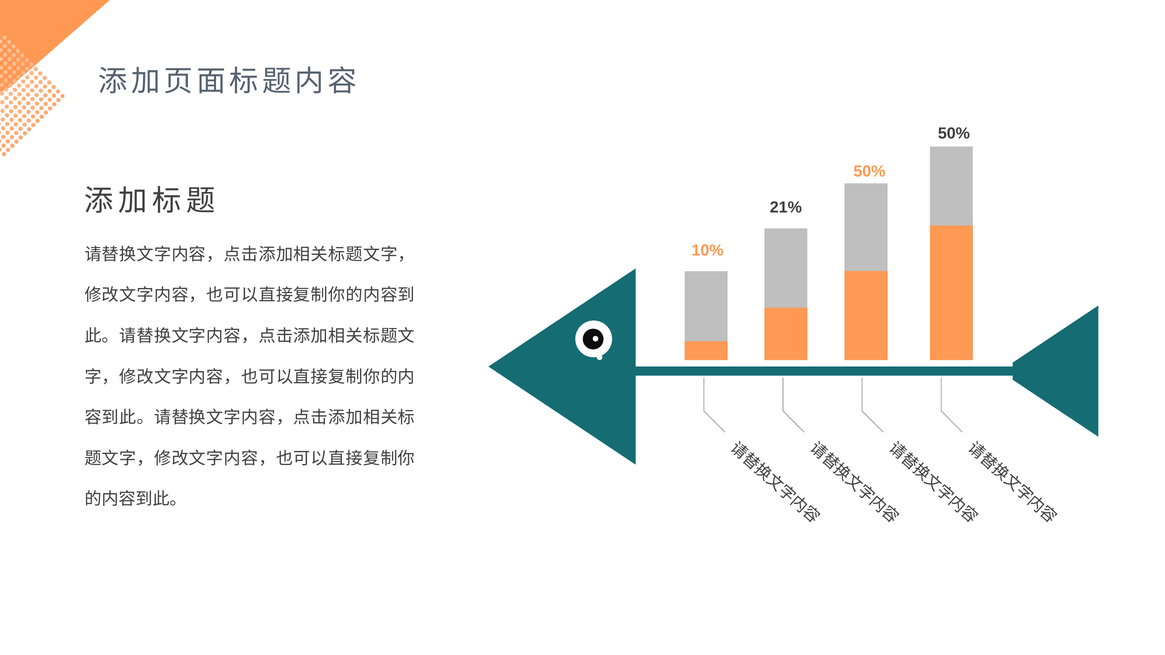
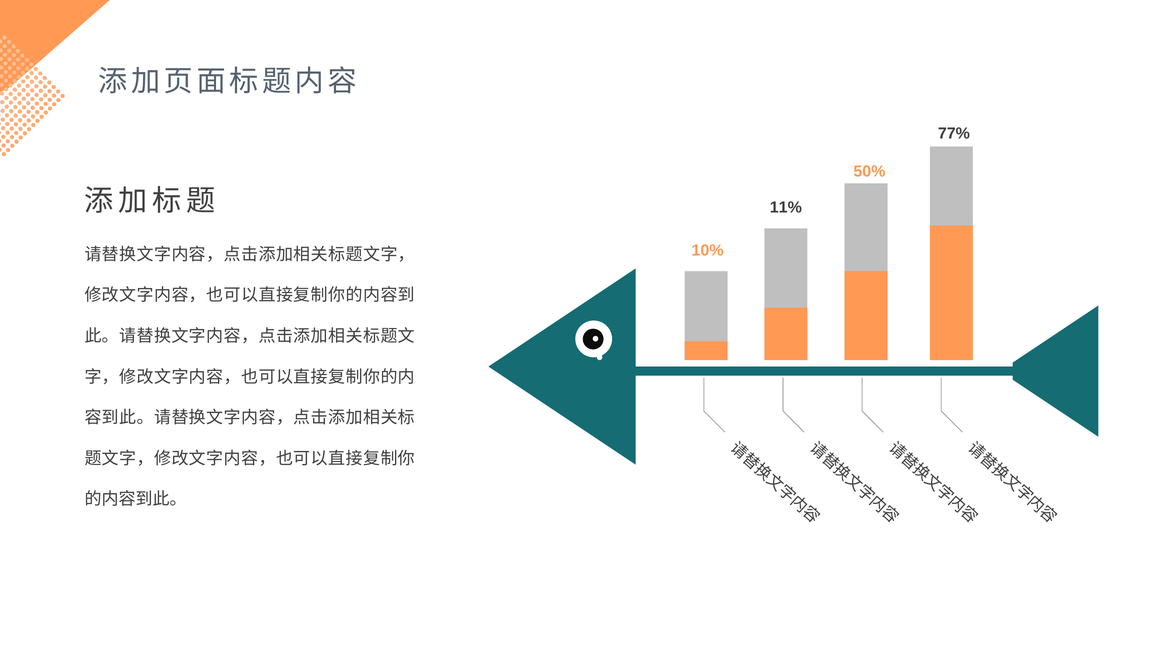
50%: 50% -> 77% (954, 134)
21%: 21% -> 11% (786, 208)
